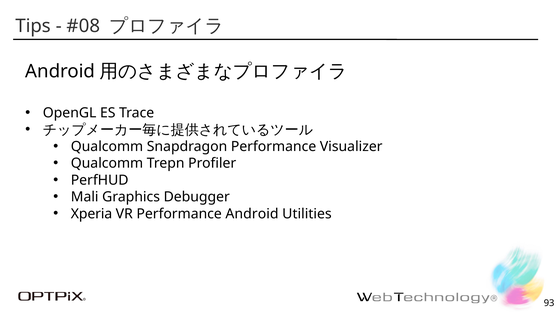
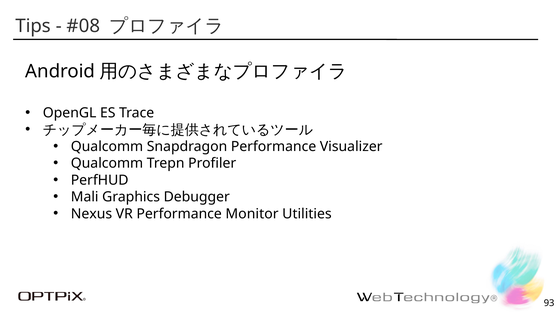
Xperia: Xperia -> Nexus (91, 214)
Performance Android: Android -> Monitor (252, 214)
